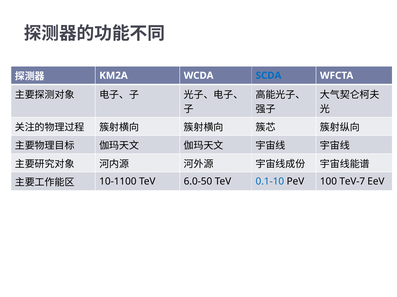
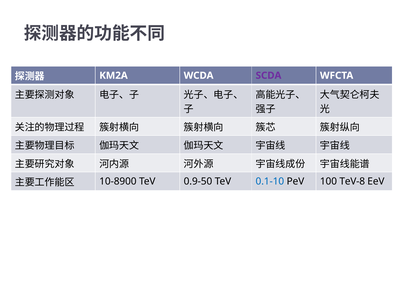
SCDA colour: blue -> purple (268, 76)
10-1100: 10-1100 -> 10-8900 (118, 182)
6.0-50: 6.0-50 -> 0.9-50 (198, 182)
TeV-7: TeV-7 -> TeV-8 (352, 182)
